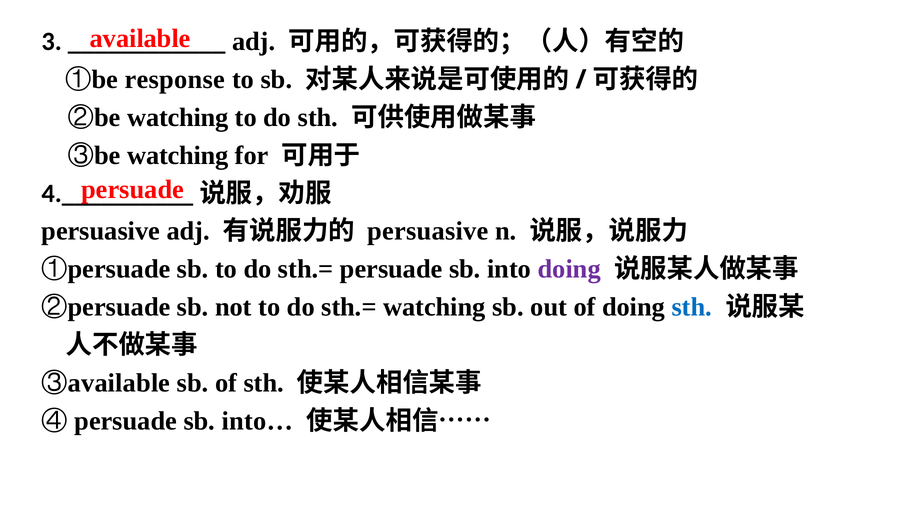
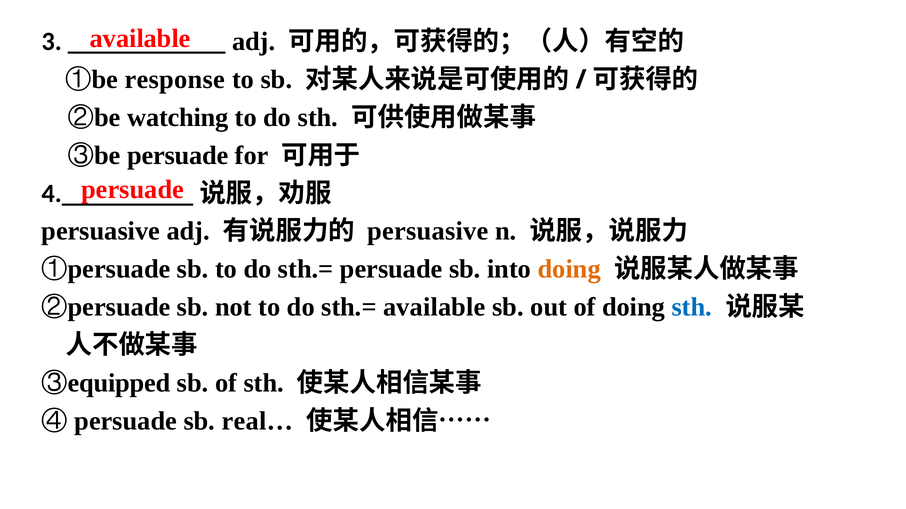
watching: watching -> persuade (178, 156)
doing colour: purple -> orange (569, 270)
sth.= watching: watching -> available (434, 308)
available: available -> equipped (119, 384)
into…: into… -> real… (257, 421)
